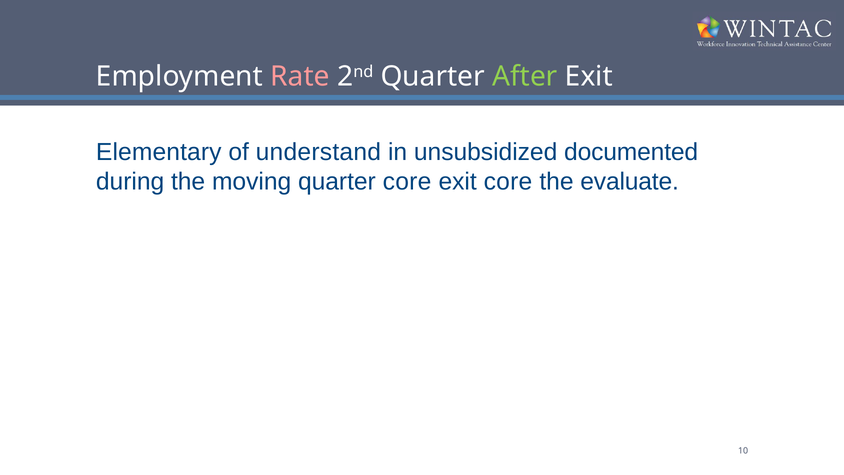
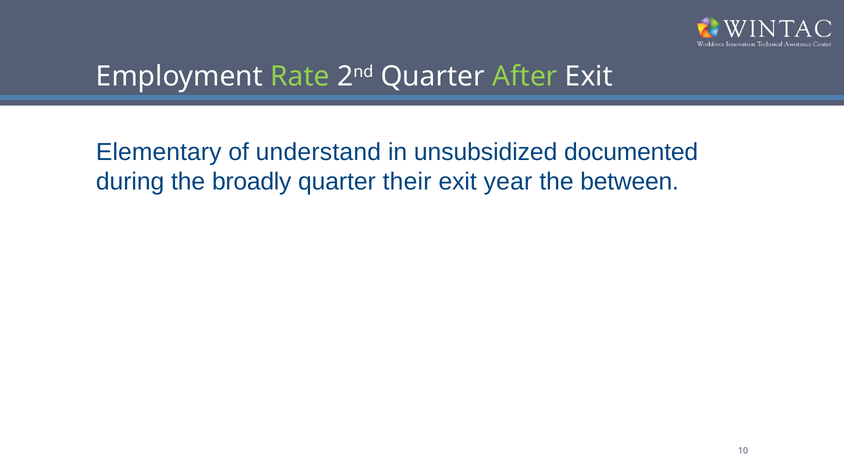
Rate colour: pink -> light green (300, 76)
moving: moving -> broadly (252, 182)
quarter core: core -> their (407, 182)
exit core: core -> year (508, 182)
evaluate: evaluate -> between (630, 182)
